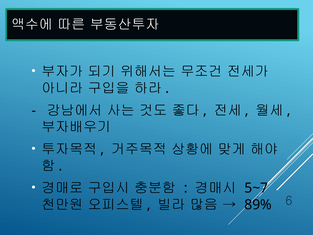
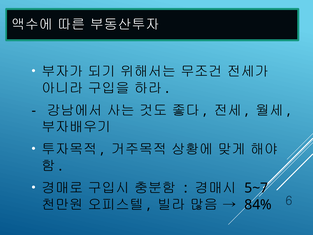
89%: 89% -> 84% (258, 205)
